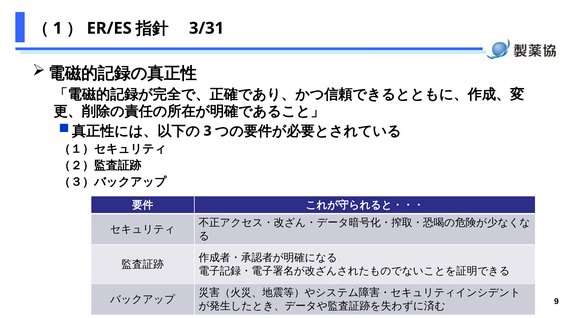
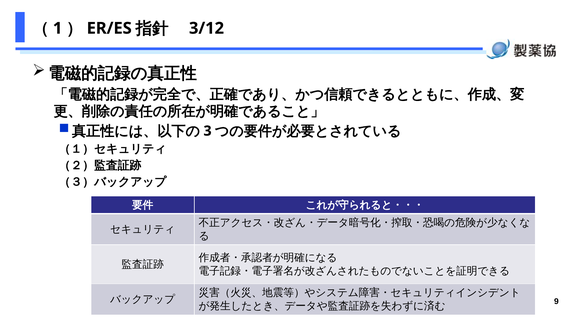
3/31: 3/31 -> 3/12 (207, 28)
